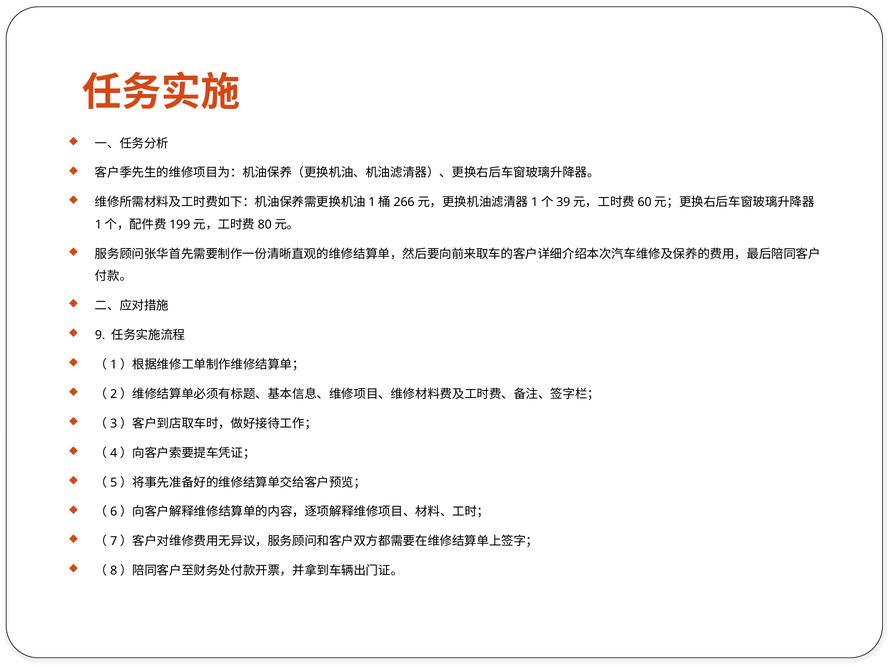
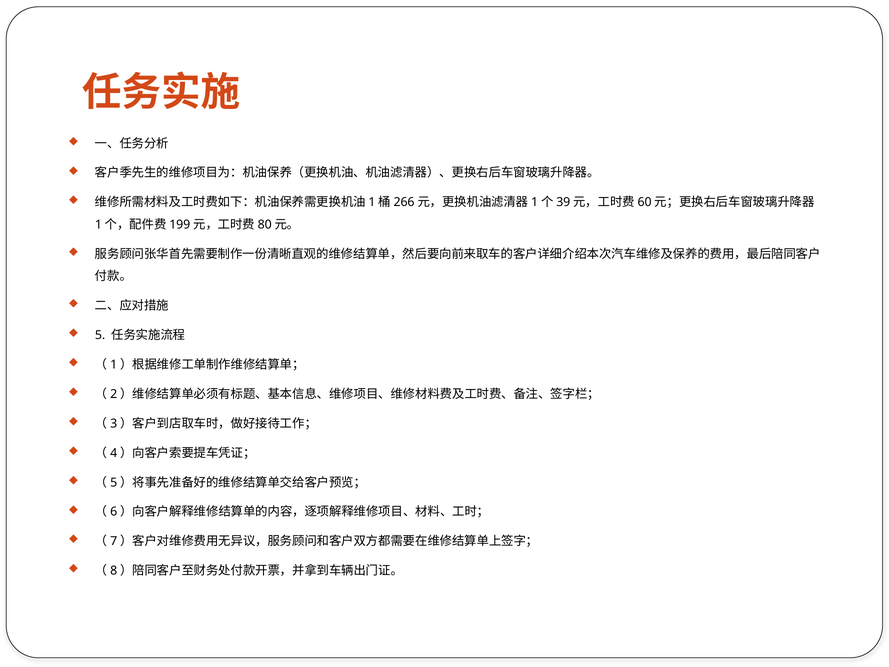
9: 9 -> 5 (100, 335)
